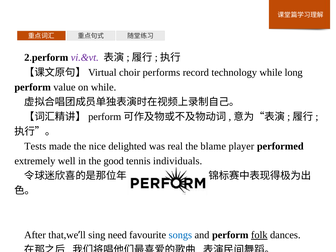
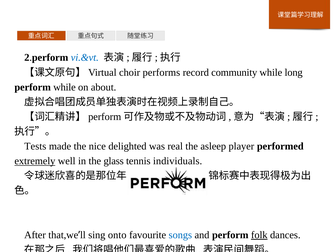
vi.&vt colour: purple -> blue (85, 58)
technology: technology -> community (234, 72)
perform value: value -> while (65, 87)
on while: while -> about (104, 87)
blame: blame -> asleep (213, 146)
extremely underline: none -> present (35, 161)
good: good -> glass (114, 161)
need: need -> onto (117, 235)
